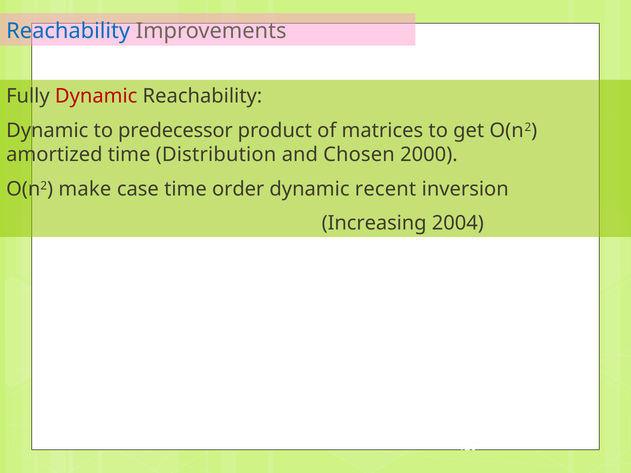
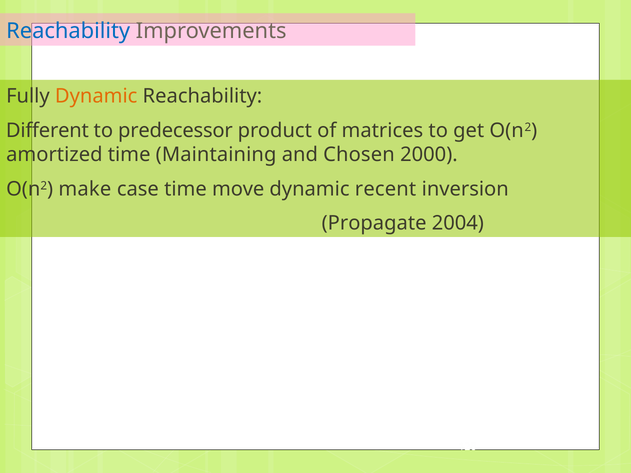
Dynamic colour: red -> orange (96, 96)
Dynamic: Dynamic -> Different (47, 131)
Distribution: Distribution -> Maintaining (216, 155)
order: order -> move (238, 189)
Increasing: Increasing -> Propagate (374, 223)
